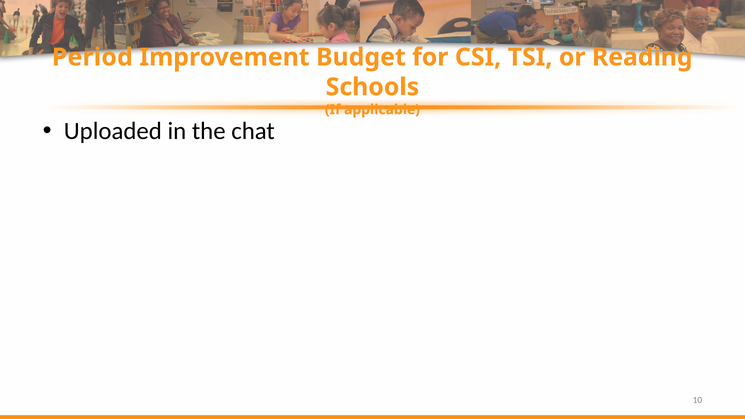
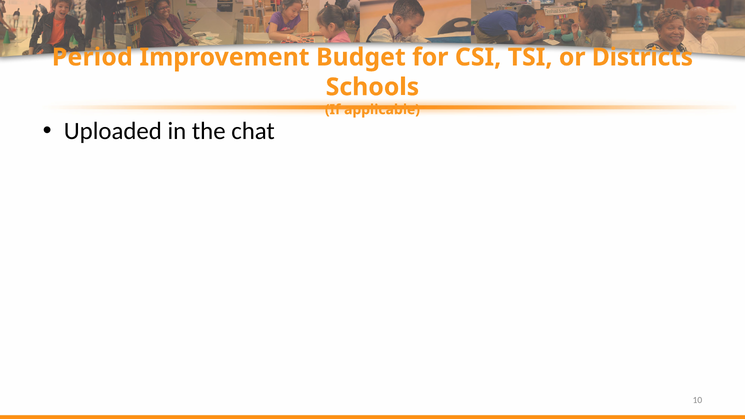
Reading: Reading -> Districts (642, 57)
